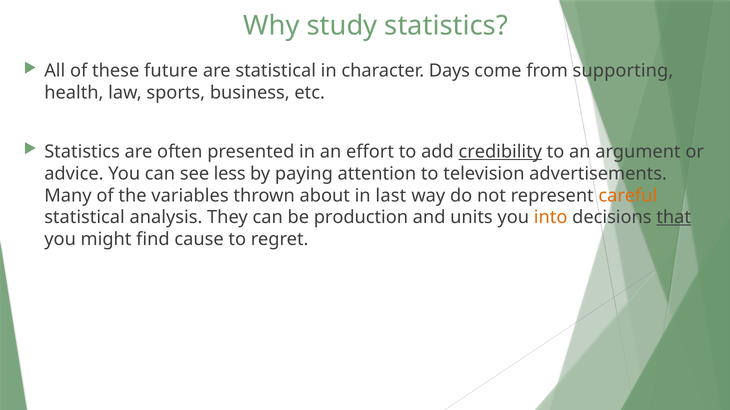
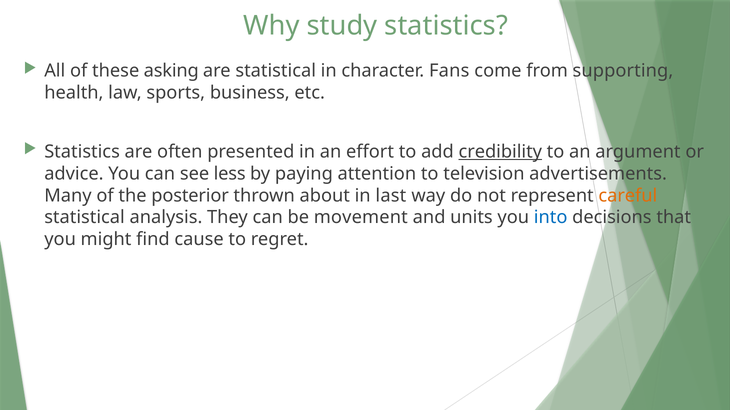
future: future -> asking (171, 71)
Days: Days -> Fans (449, 71)
variables: variables -> posterior (190, 196)
production: production -> movement (361, 218)
into colour: orange -> blue (551, 218)
that underline: present -> none (674, 218)
